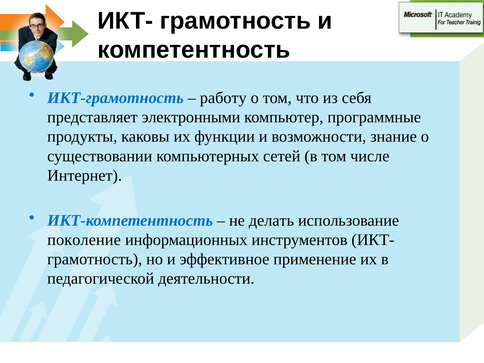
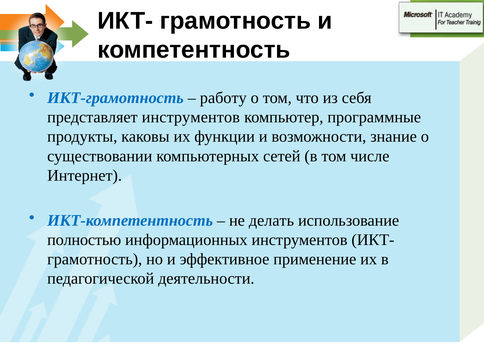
представляет электронными: электронными -> инструментов (191, 117)
поколение: поколение -> полностью (84, 240)
